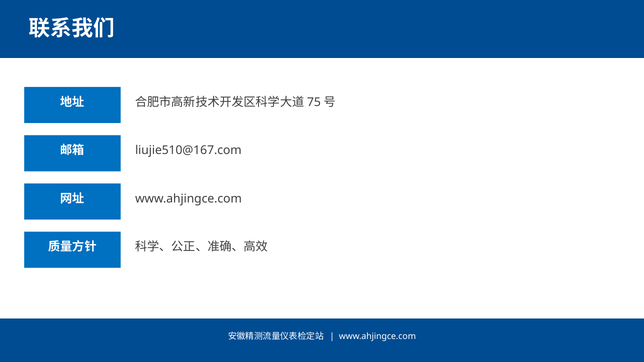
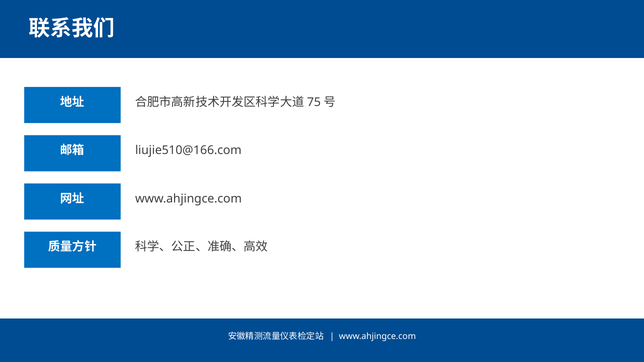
liujie510@167.com: liujie510@167.com -> liujie510@166.com (188, 151)
